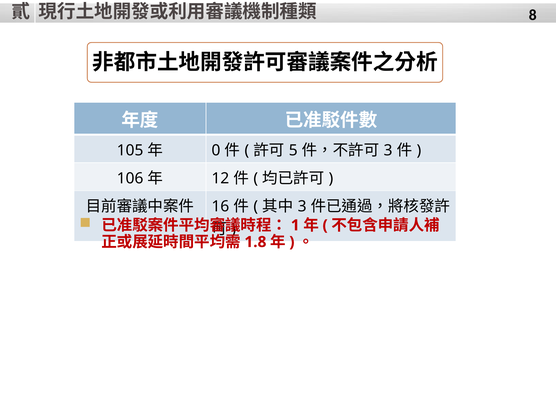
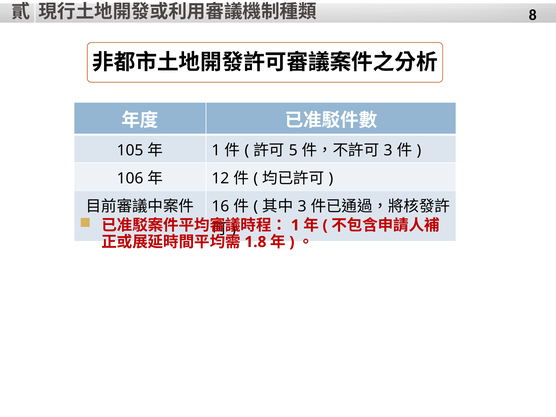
0: 0 -> 1 (216, 150)
